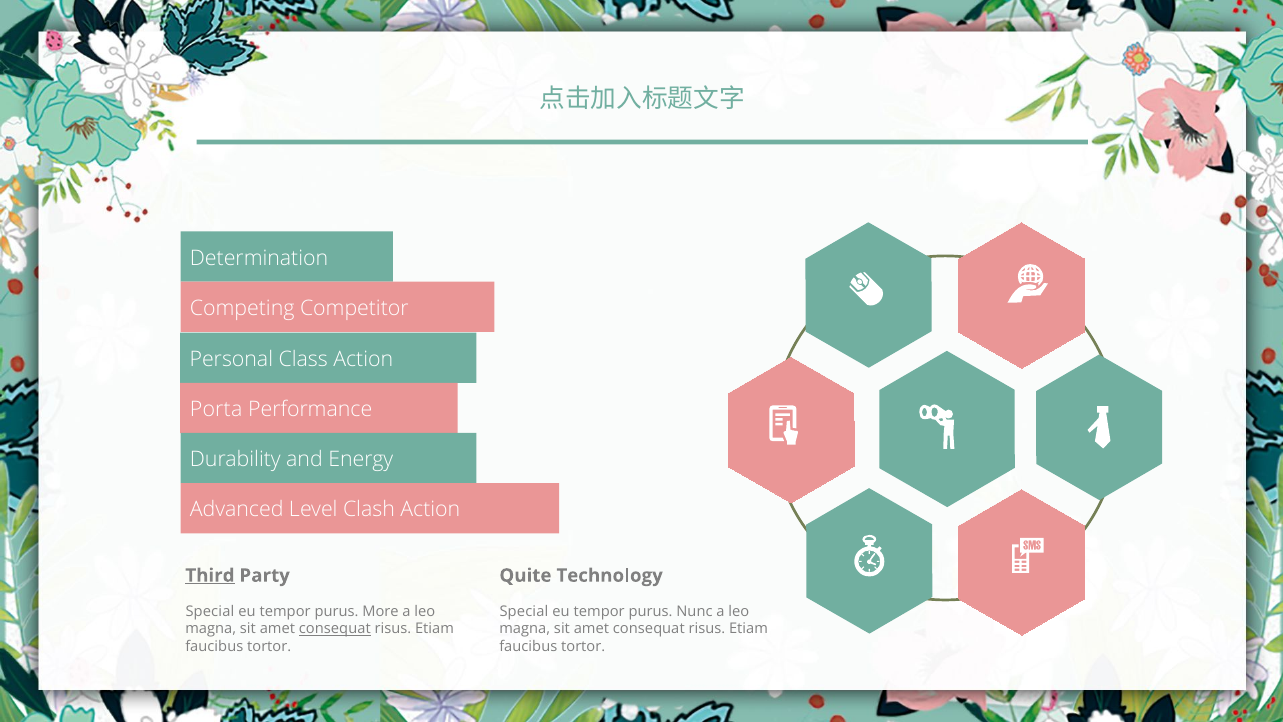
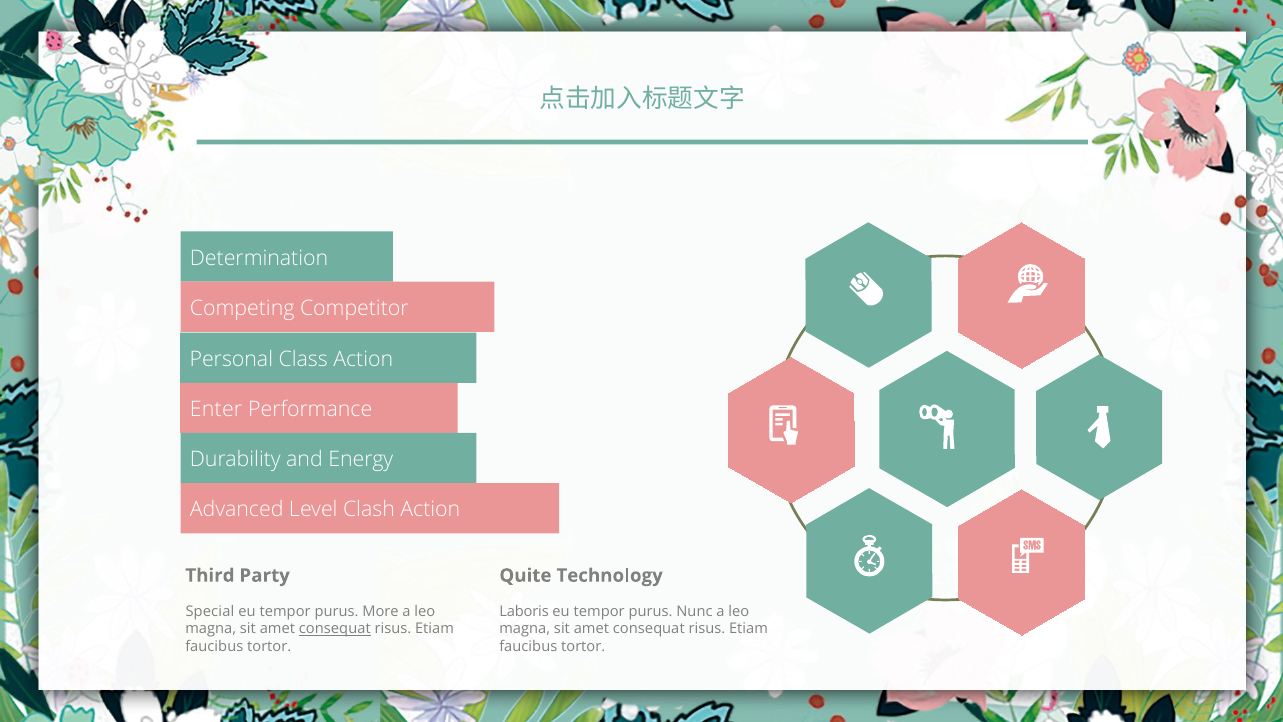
Porta: Porta -> Enter (216, 409)
Third underline: present -> none (210, 575)
Special: Special -> Laboris (524, 611)
